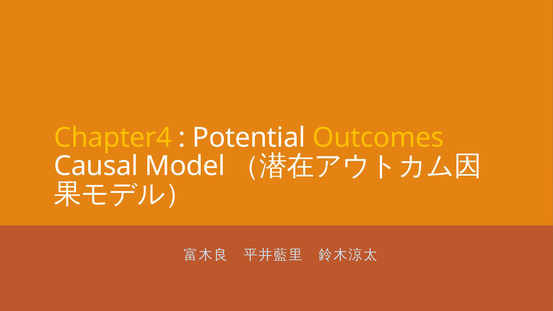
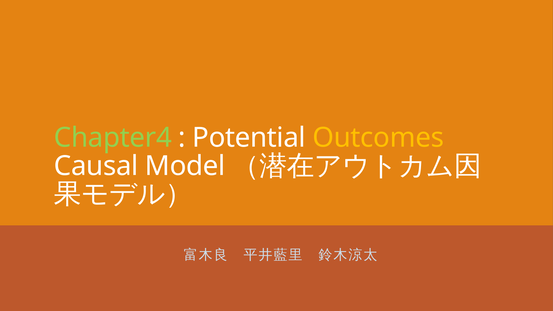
Chapter4 colour: yellow -> light green (113, 138)
